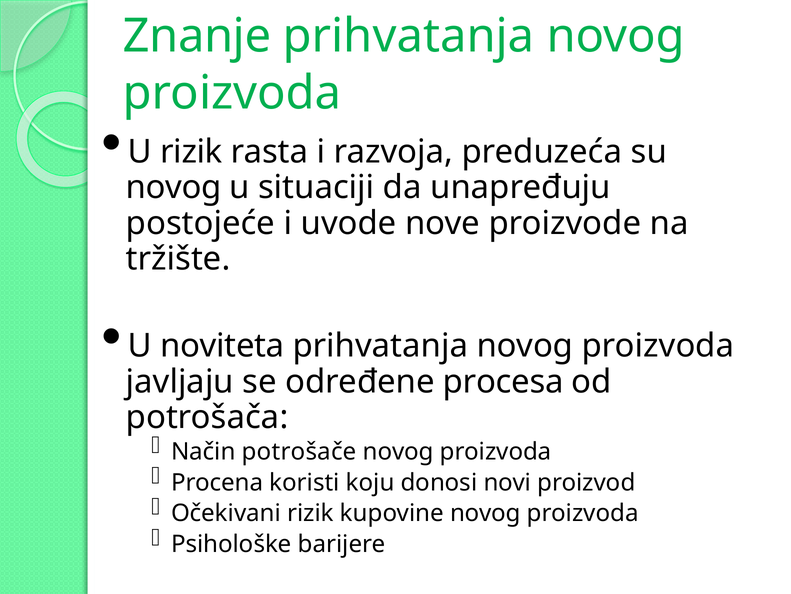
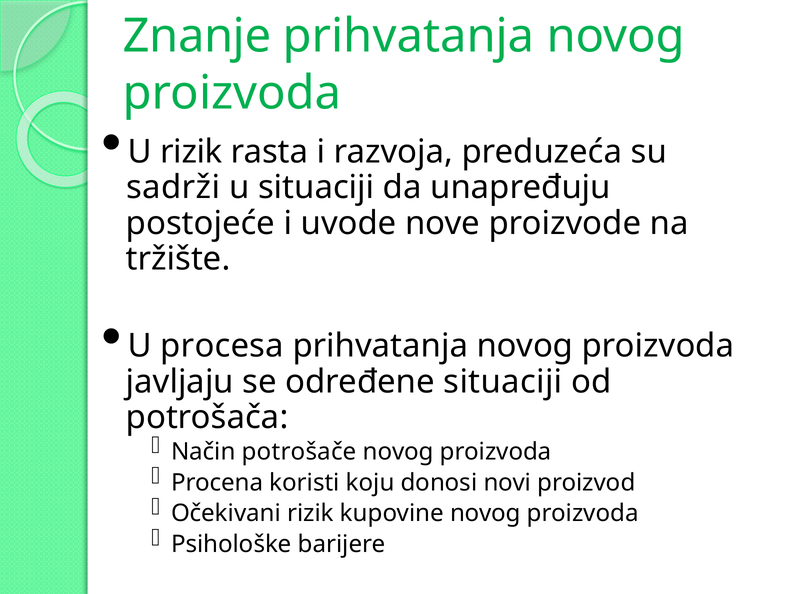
novog: novog -> sadrži (173, 187)
noviteta: noviteta -> procesa (222, 346)
određene procesa: procesa -> situaciji (503, 381)
